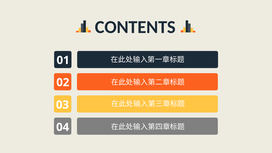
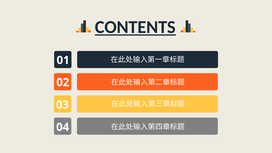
CONTENTS underline: none -> present (135, 27)
